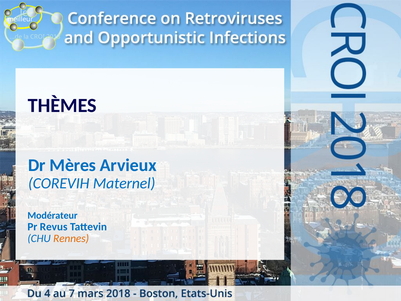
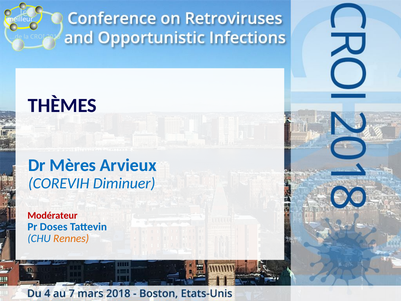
Maternel: Maternel -> Diminuer (124, 183)
Modérateur colour: blue -> red (52, 215)
Revus: Revus -> Doses (54, 227)
